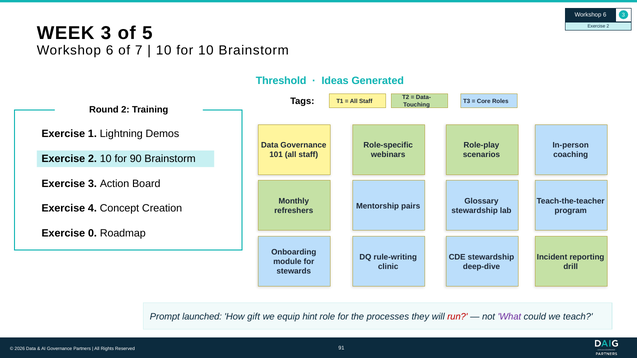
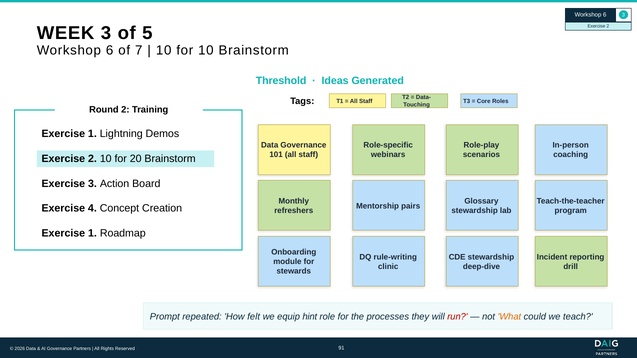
90: 90 -> 20 (136, 159)
0: 0 -> 1 (92, 233)
launched: launched -> repeated (202, 317)
gift: gift -> felt (254, 317)
What colour: purple -> orange (509, 317)
